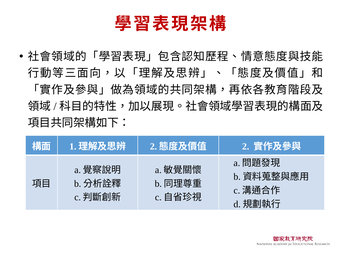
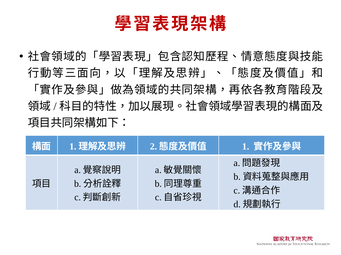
2: 2 -> 1 (246, 147)
